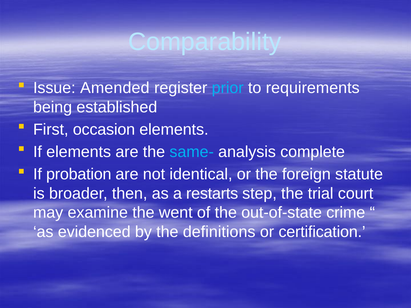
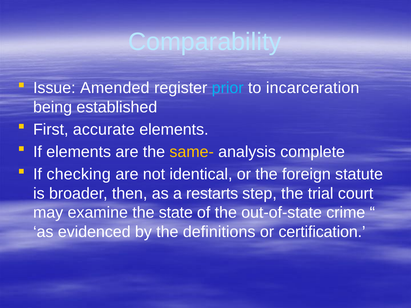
requirements: requirements -> incarceration (313, 88)
occasion: occasion -> accurate (104, 130)
same- colour: light blue -> yellow (192, 152)
probation: probation -> checking (79, 174)
went: went -> state (176, 213)
